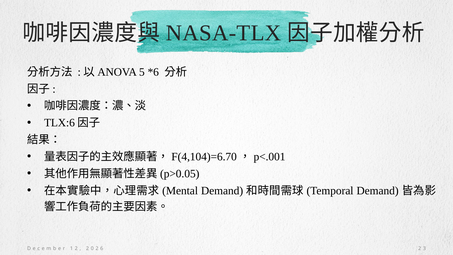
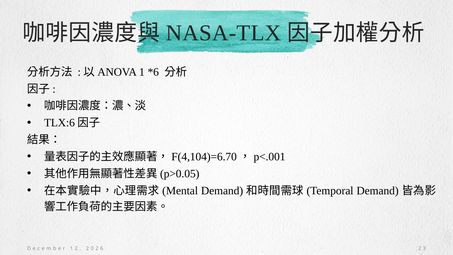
5: 5 -> 1 (142, 72)
